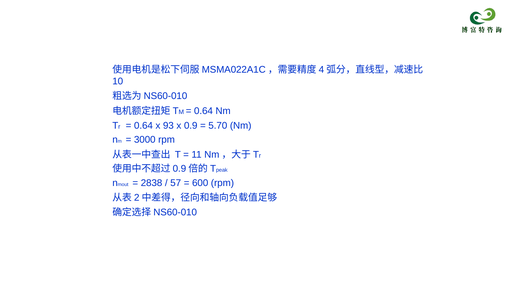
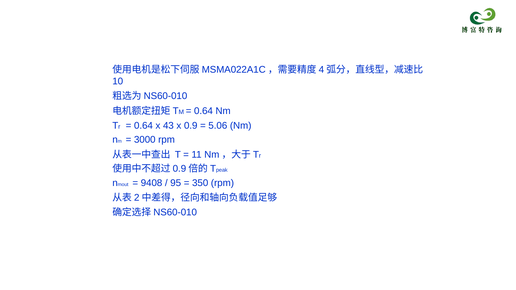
93: 93 -> 43 (168, 126)
5.70: 5.70 -> 5.06 (218, 126)
2838: 2838 -> 9408 (152, 183)
57: 57 -> 95 (176, 183)
600: 600 -> 350 (200, 183)
